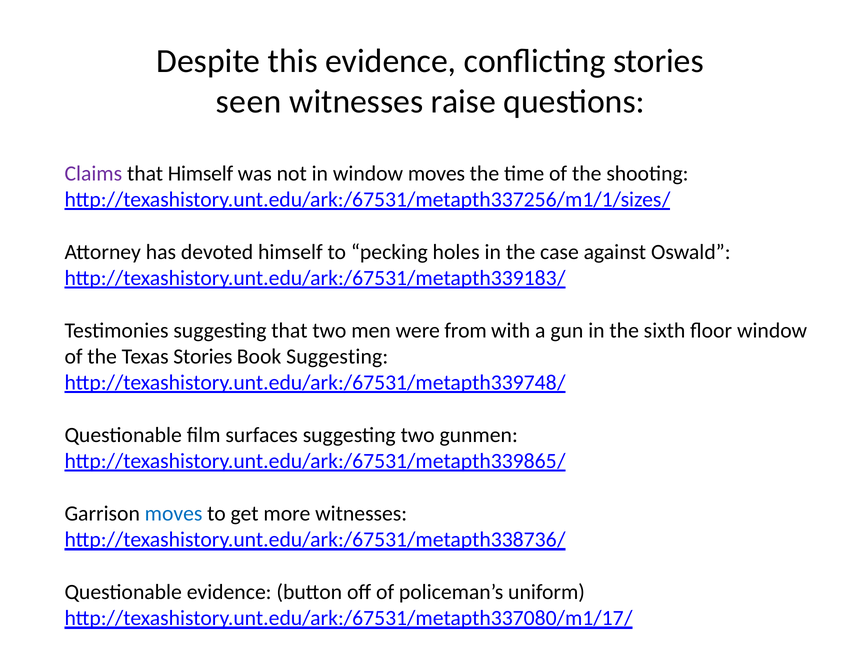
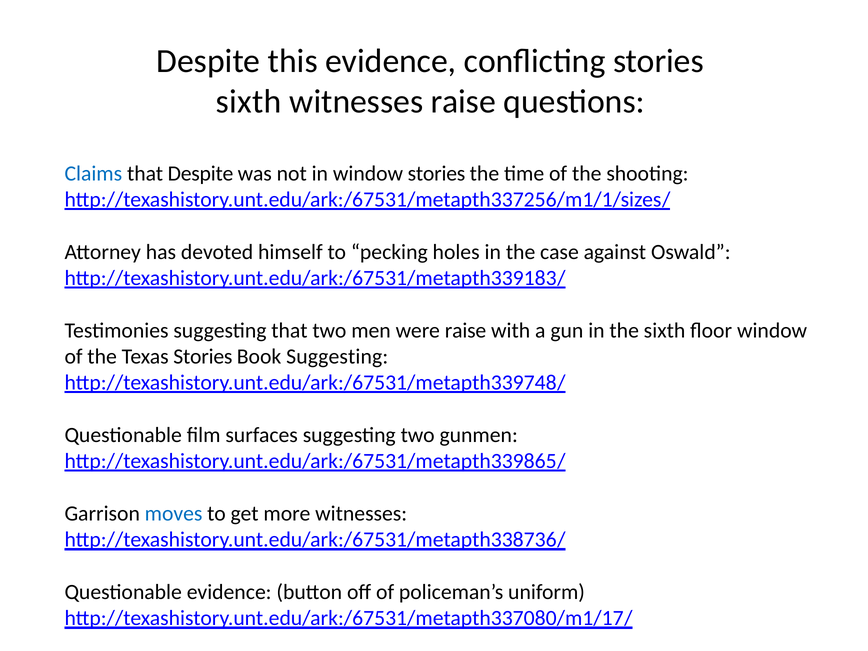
seen: seen -> sixth (249, 102)
Claims colour: purple -> blue (93, 173)
that Himself: Himself -> Despite (200, 173)
window moves: moves -> stories (436, 173)
were from: from -> raise (466, 331)
